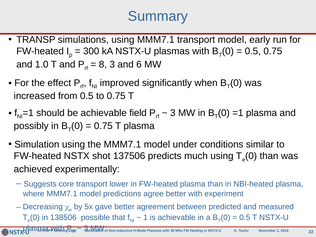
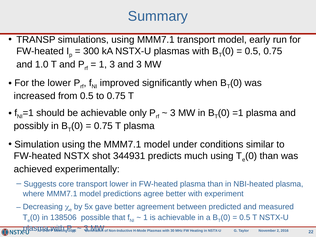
8: 8 -> 1 (103, 64)
and 6: 6 -> 3 (139, 64)
the effect: effect -> lower (59, 83)
field: field -> only (138, 113)
137506: 137506 -> 344931 (129, 156)
